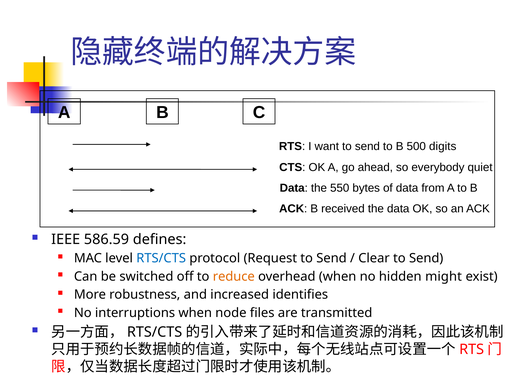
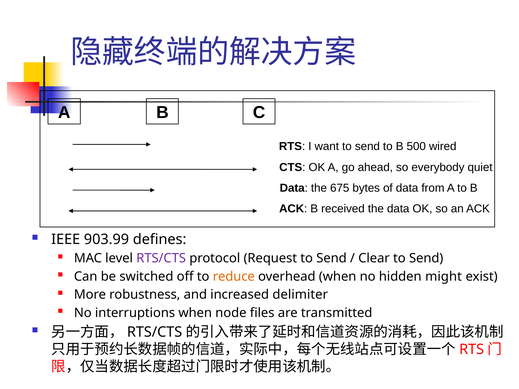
digits: digits -> wired (443, 147)
550: 550 -> 675 (340, 188)
586.59: 586.59 -> 903.99 (106, 240)
RTS/CTS colour: blue -> purple (161, 259)
identifies: identifies -> delimiter (300, 295)
